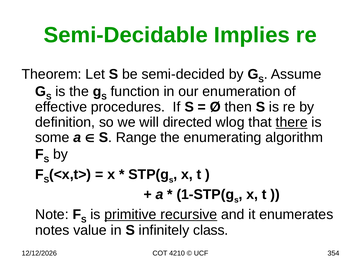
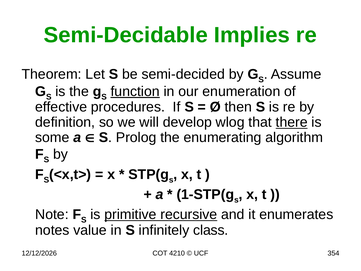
function underline: none -> present (135, 91)
directed: directed -> develop (187, 122)
Range: Range -> Prolog (136, 137)
